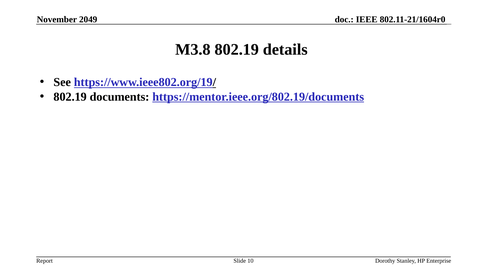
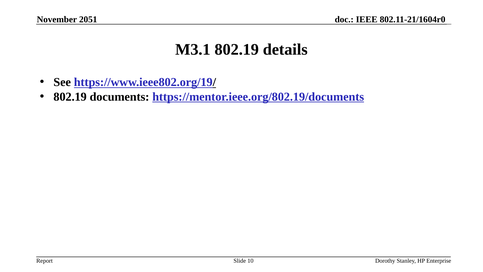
2049: 2049 -> 2051 (88, 19)
M3.8: M3.8 -> M3.1 (193, 49)
